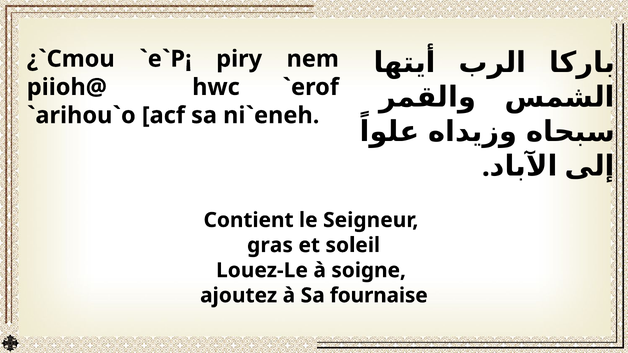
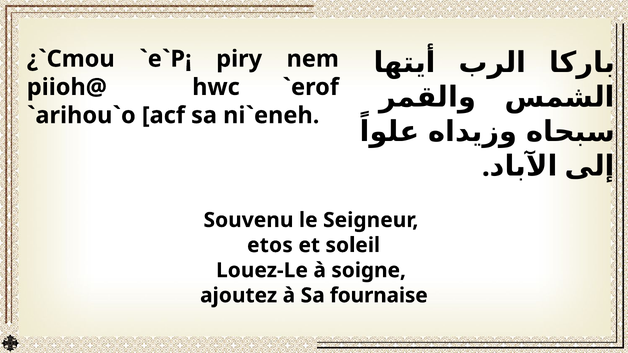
Contient: Contient -> Souvenu (248, 220)
gras: gras -> etos (270, 245)
